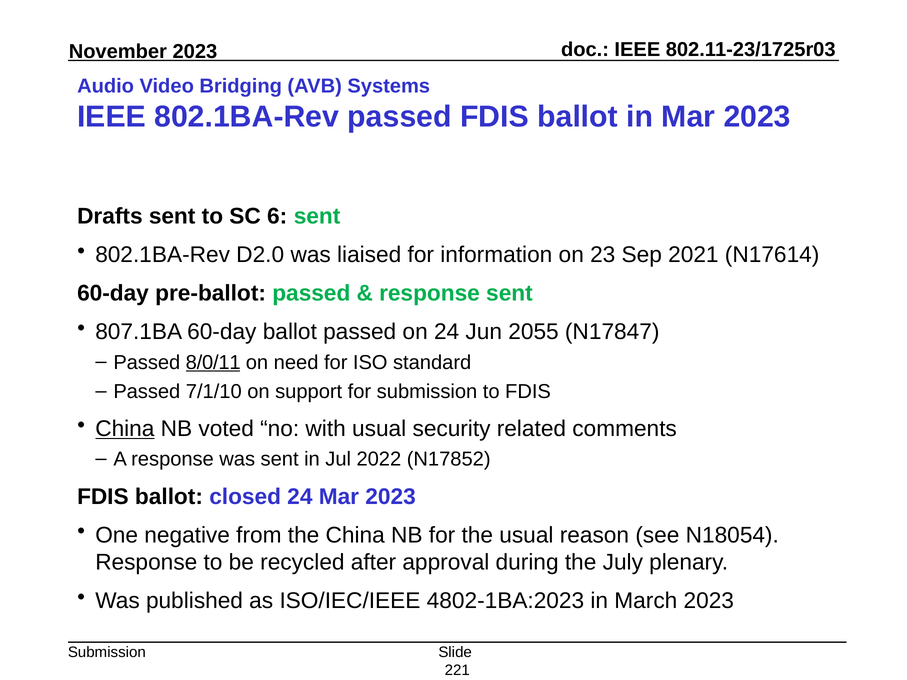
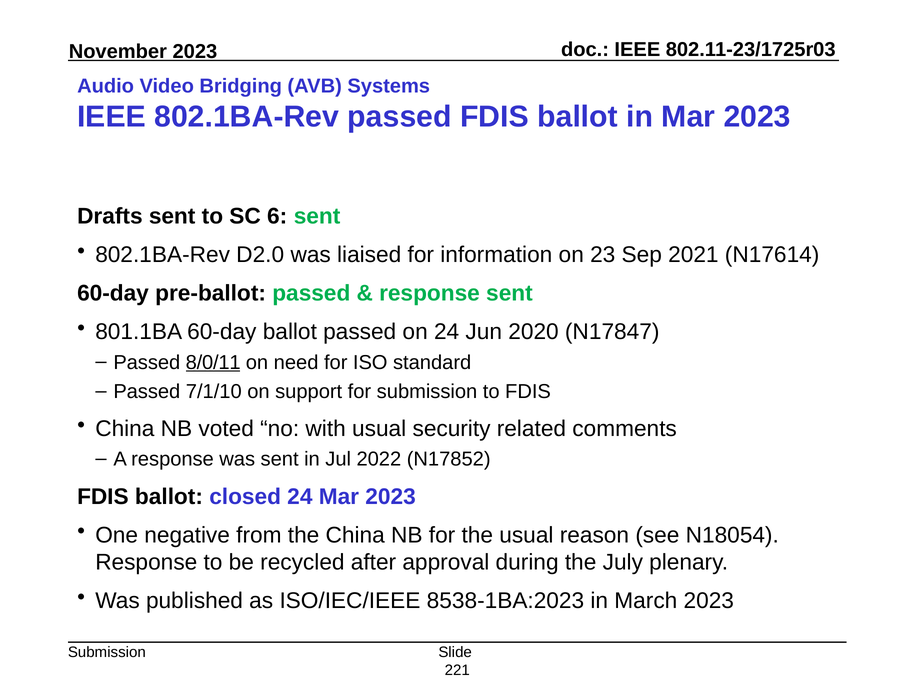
807.1BA: 807.1BA -> 801.1BA (139, 332)
2055: 2055 -> 2020 (534, 332)
China underline: present -> none (125, 429)
4802-1BA:2023: 4802-1BA:2023 -> 8538-1BA:2023 (505, 601)
